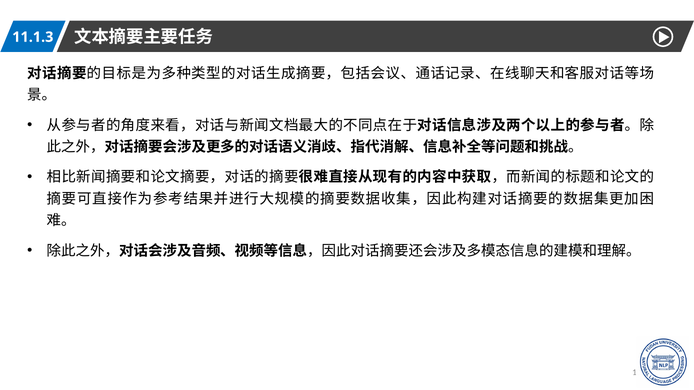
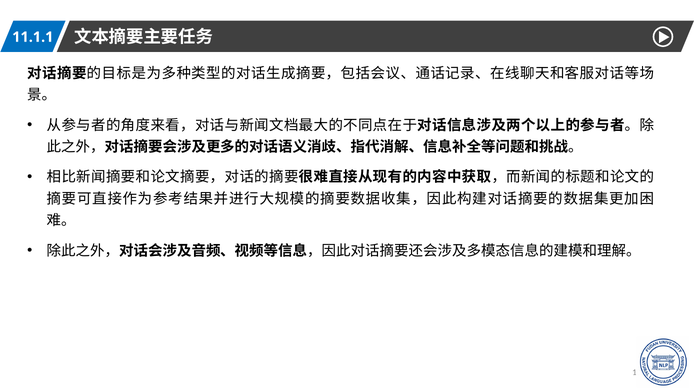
11.1.3: 11.1.3 -> 11.1.1 (33, 37)
